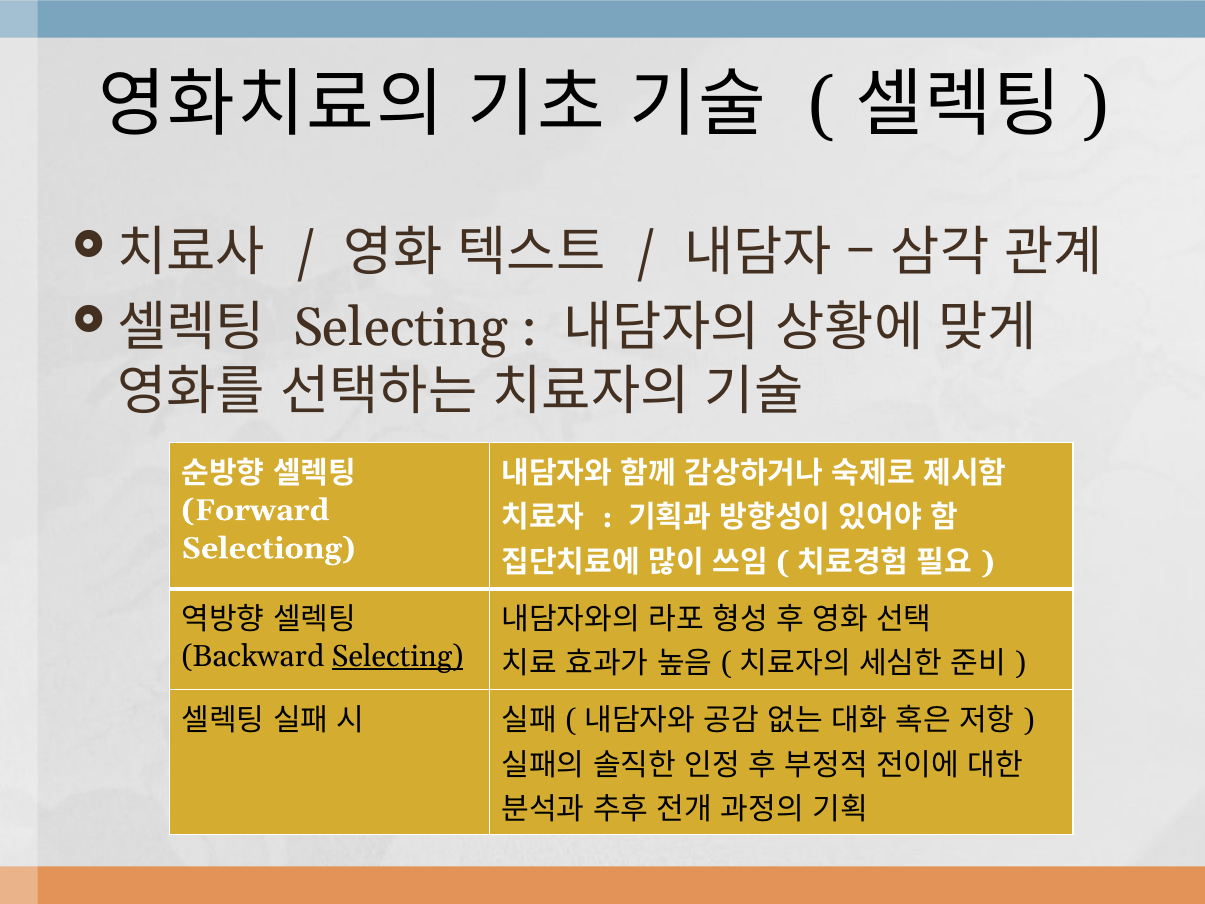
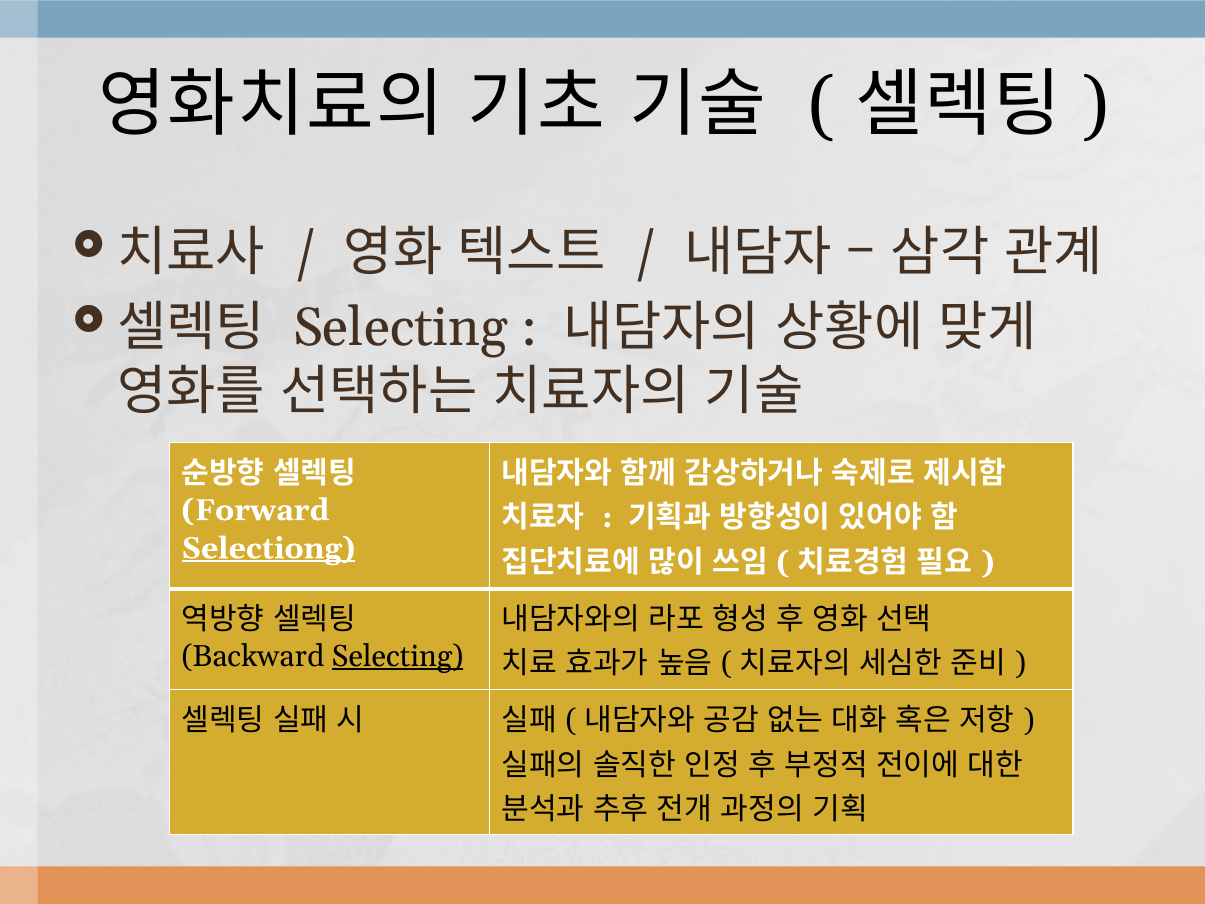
Selectiong underline: none -> present (268, 548)
